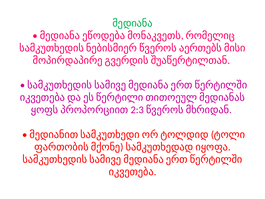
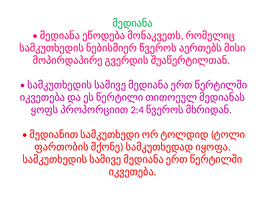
2:3: 2:3 -> 2:4 (137, 110)
